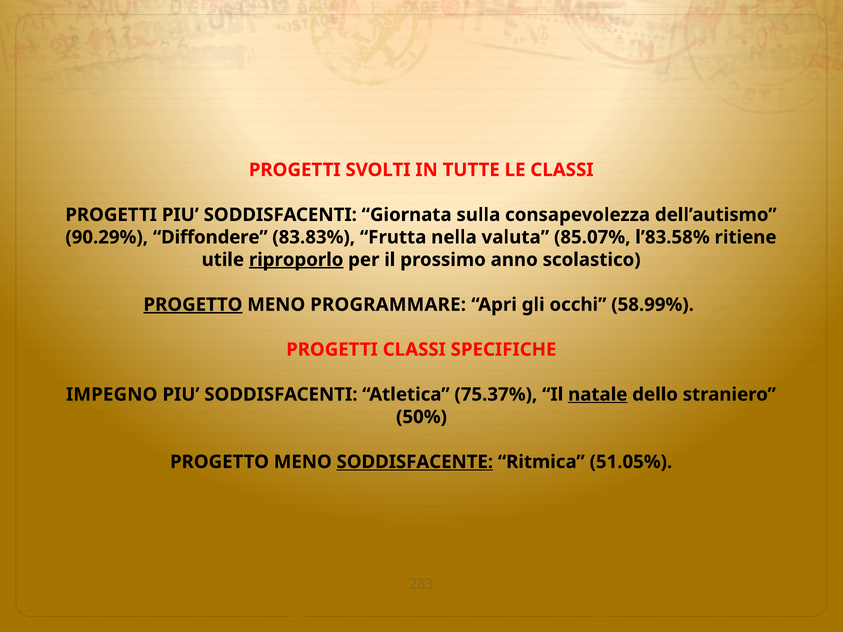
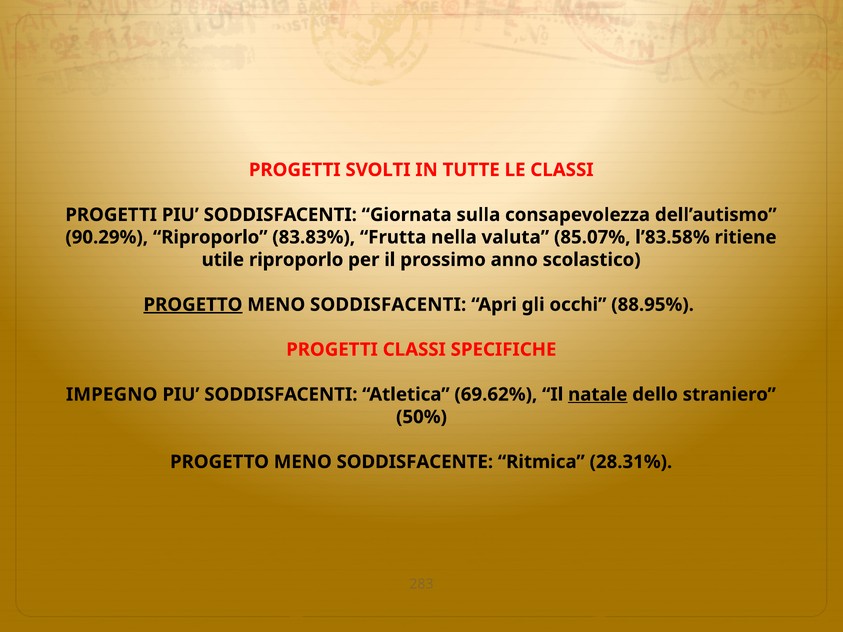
90.29% Diffondere: Diffondere -> Riproporlo (210, 237)
riproporlo underline: present -> none (296, 260)
MENO PROGRAMMARE: PROGRAMMARE -> SODDISFACENTI (388, 305)
58.99%: 58.99% -> 88.95% (653, 305)
75.37%: 75.37% -> 69.62% (496, 395)
SODDISFACENTE underline: present -> none (415, 462)
51.05%: 51.05% -> 28.31% (631, 462)
